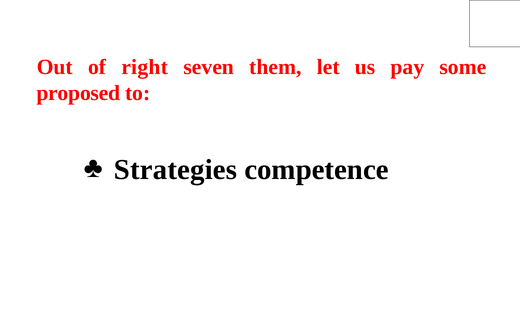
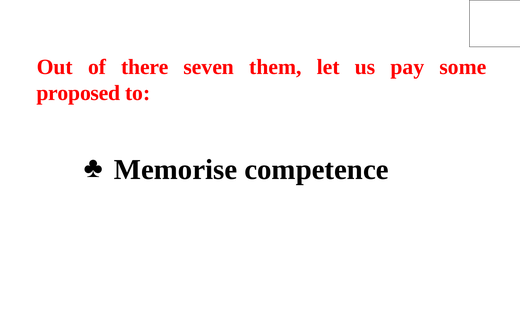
right: right -> there (145, 67)
Strategies: Strategies -> Memorise (176, 170)
